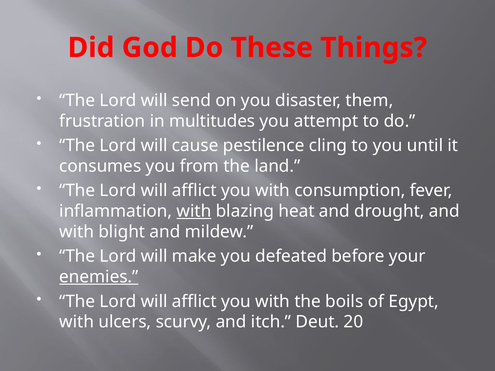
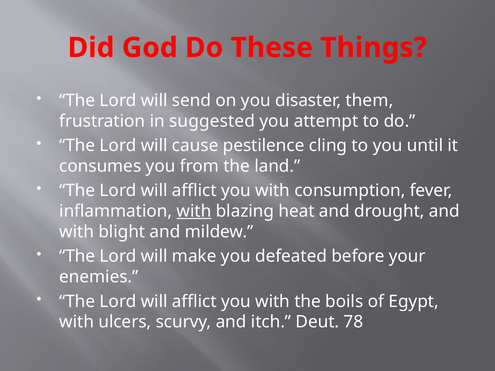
multitudes: multitudes -> suggested (212, 121)
enemies underline: present -> none (99, 277)
20: 20 -> 78 (353, 322)
